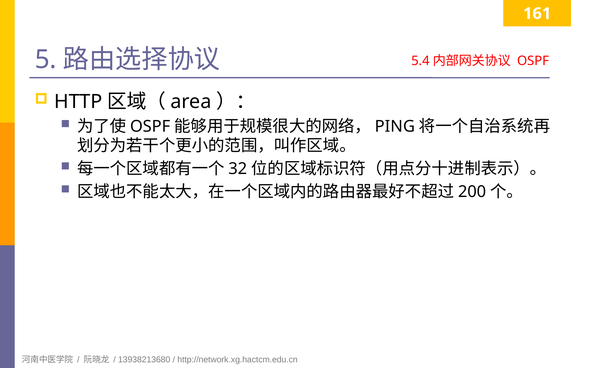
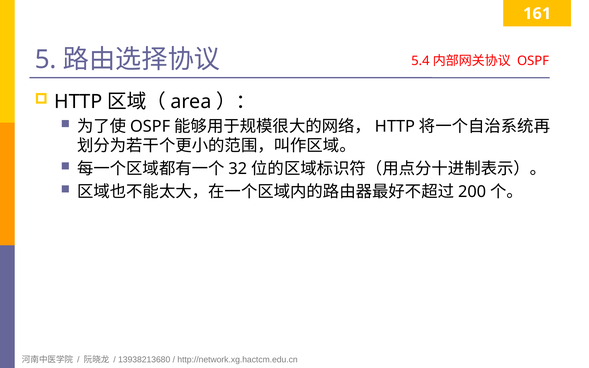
PING: PING -> HTTP (395, 126)
